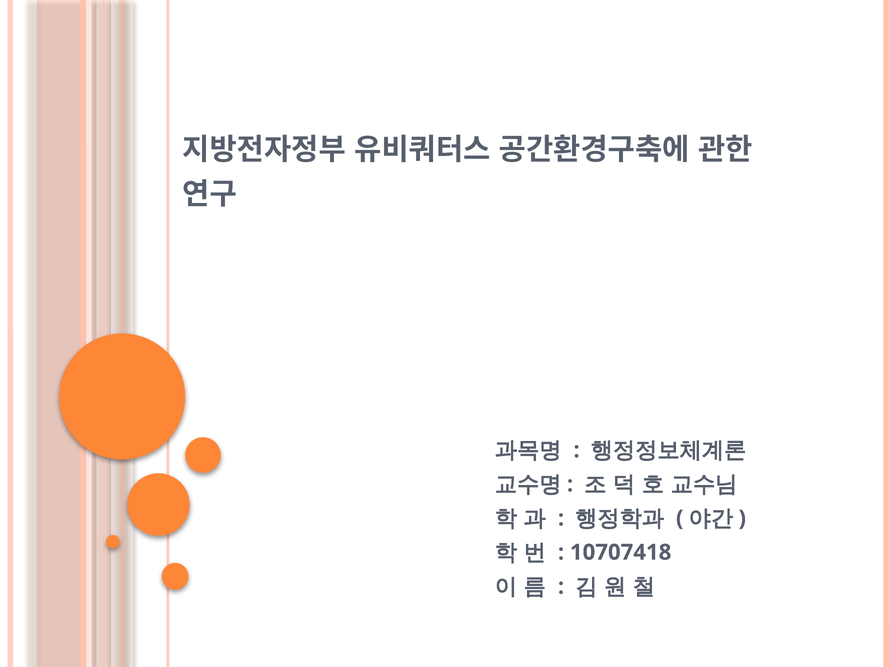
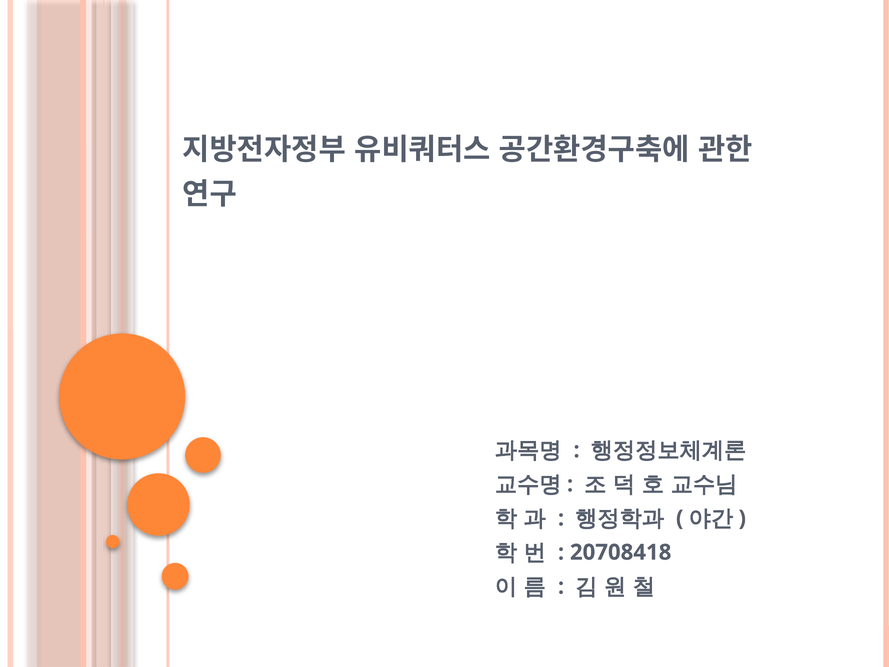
10707418: 10707418 -> 20708418 (621, 552)
